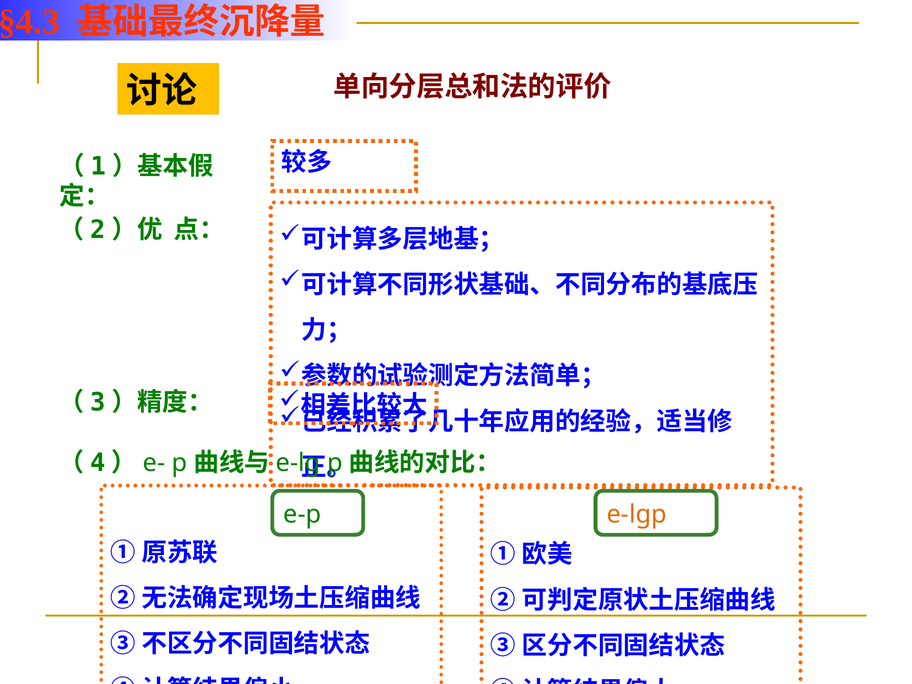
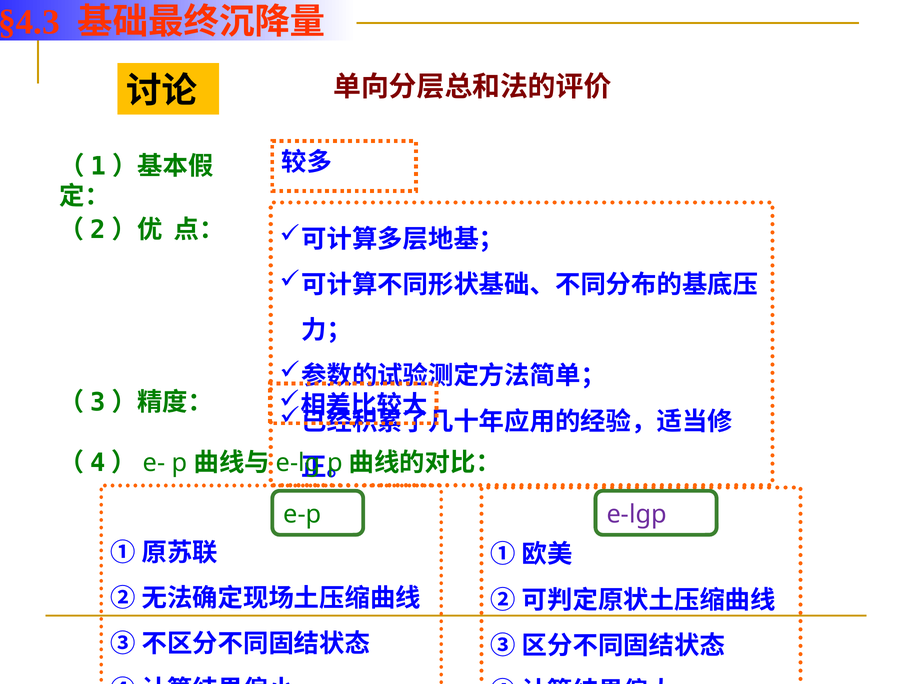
e-lgp colour: orange -> purple (637, 515)
